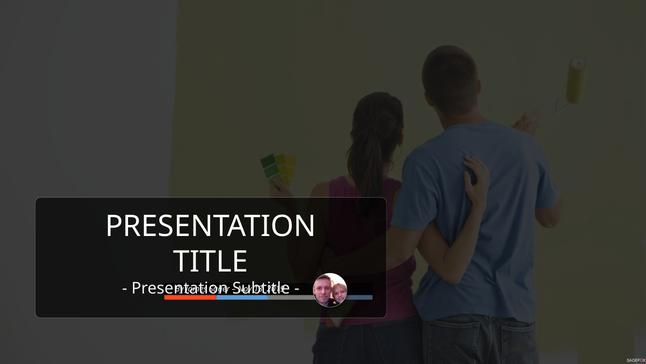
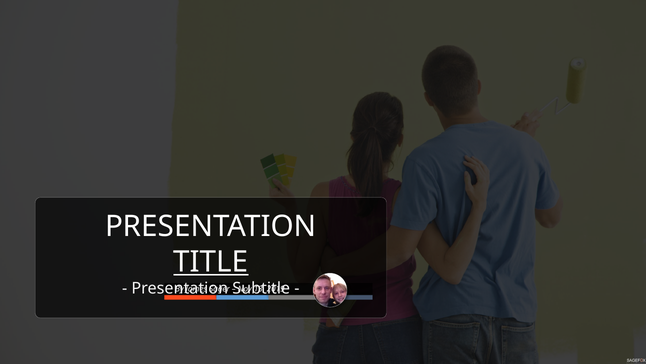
TITLE underline: none -> present (211, 262)
